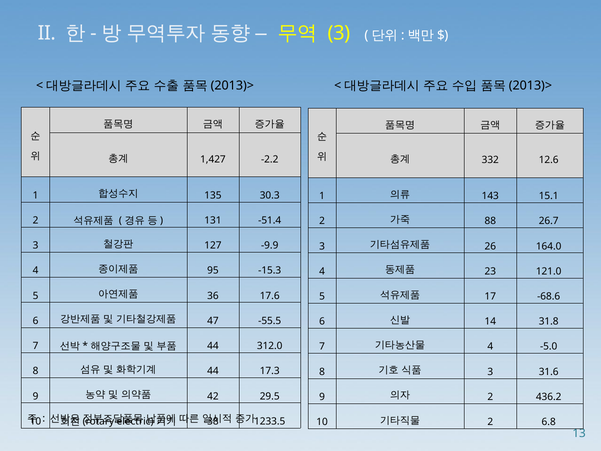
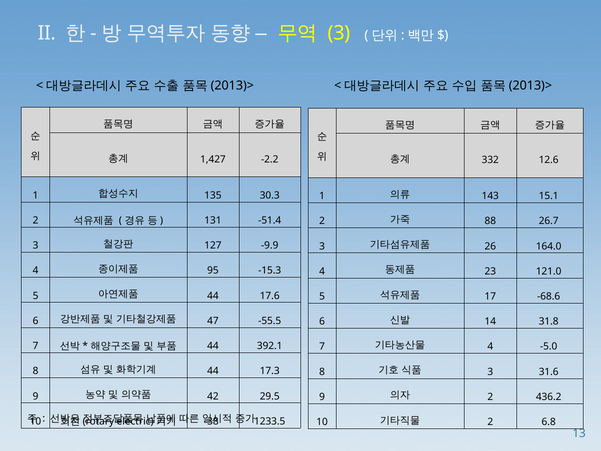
36: 36 -> 44 (213, 296)
312.0: 312.0 -> 392.1 (270, 346)
